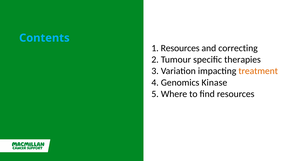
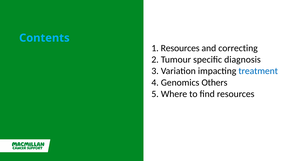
therapies: therapies -> diagnosis (242, 60)
treatment colour: orange -> blue (258, 71)
Kinase: Kinase -> Others (214, 83)
